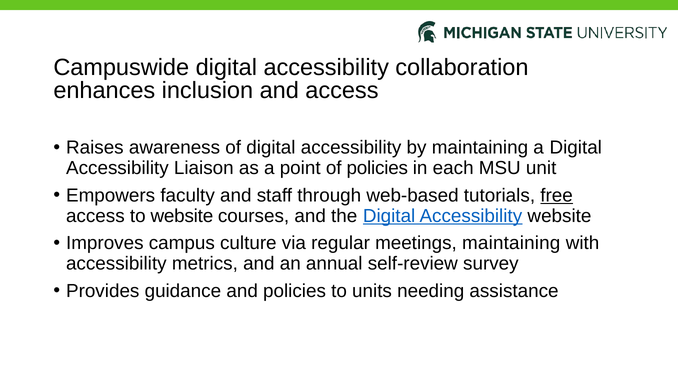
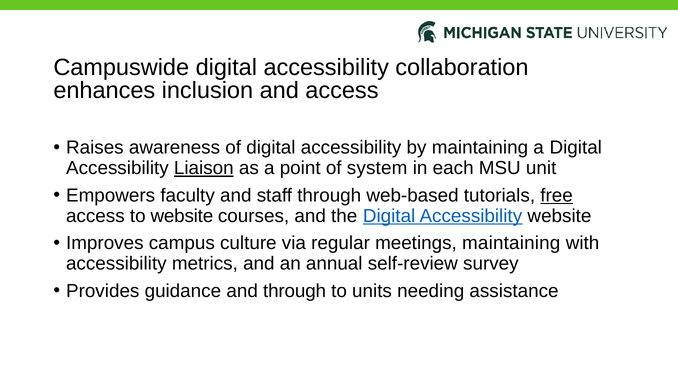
Liaison underline: none -> present (204, 168)
of policies: policies -> system (377, 168)
and policies: policies -> through (295, 291)
